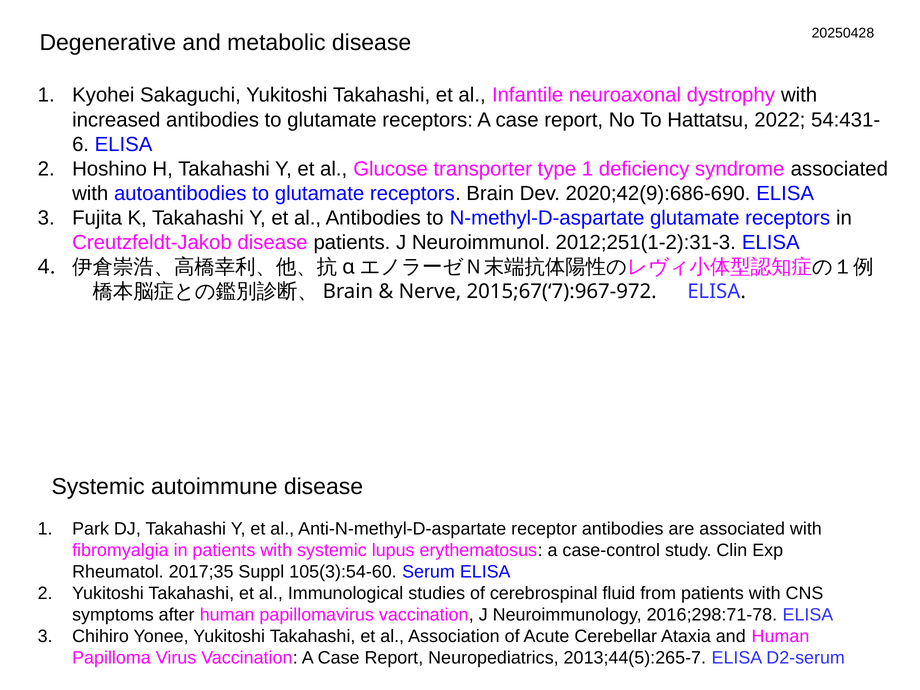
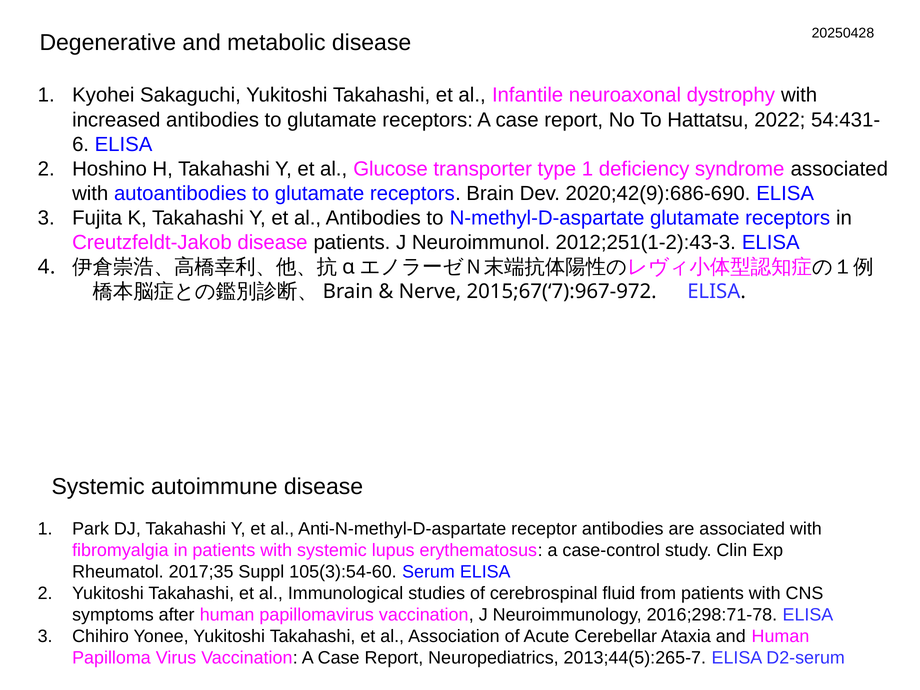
2012;251(1-2):31-3: 2012;251(1-2):31-3 -> 2012;251(1-2):43-3 (646, 242)
